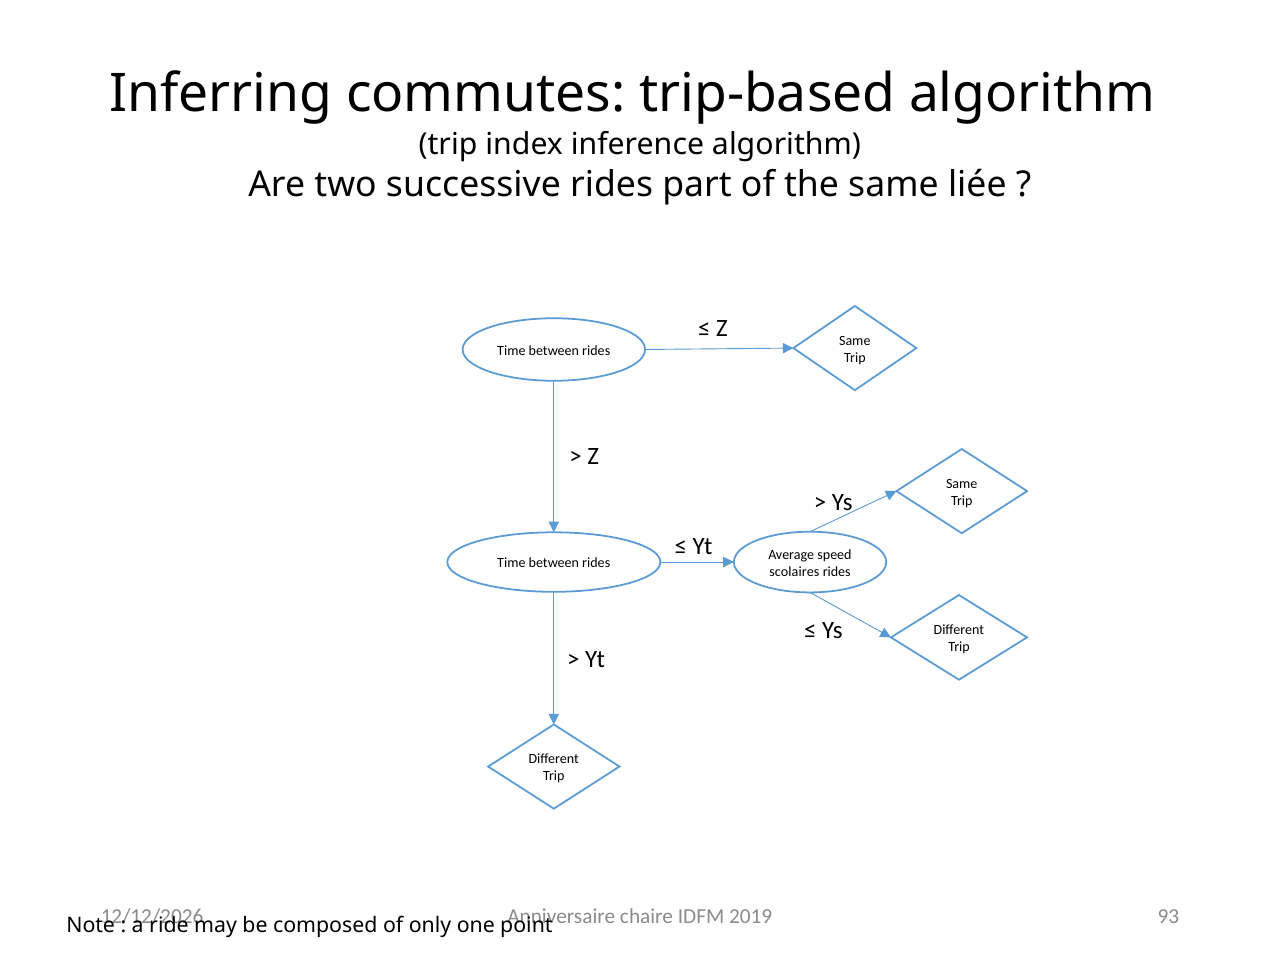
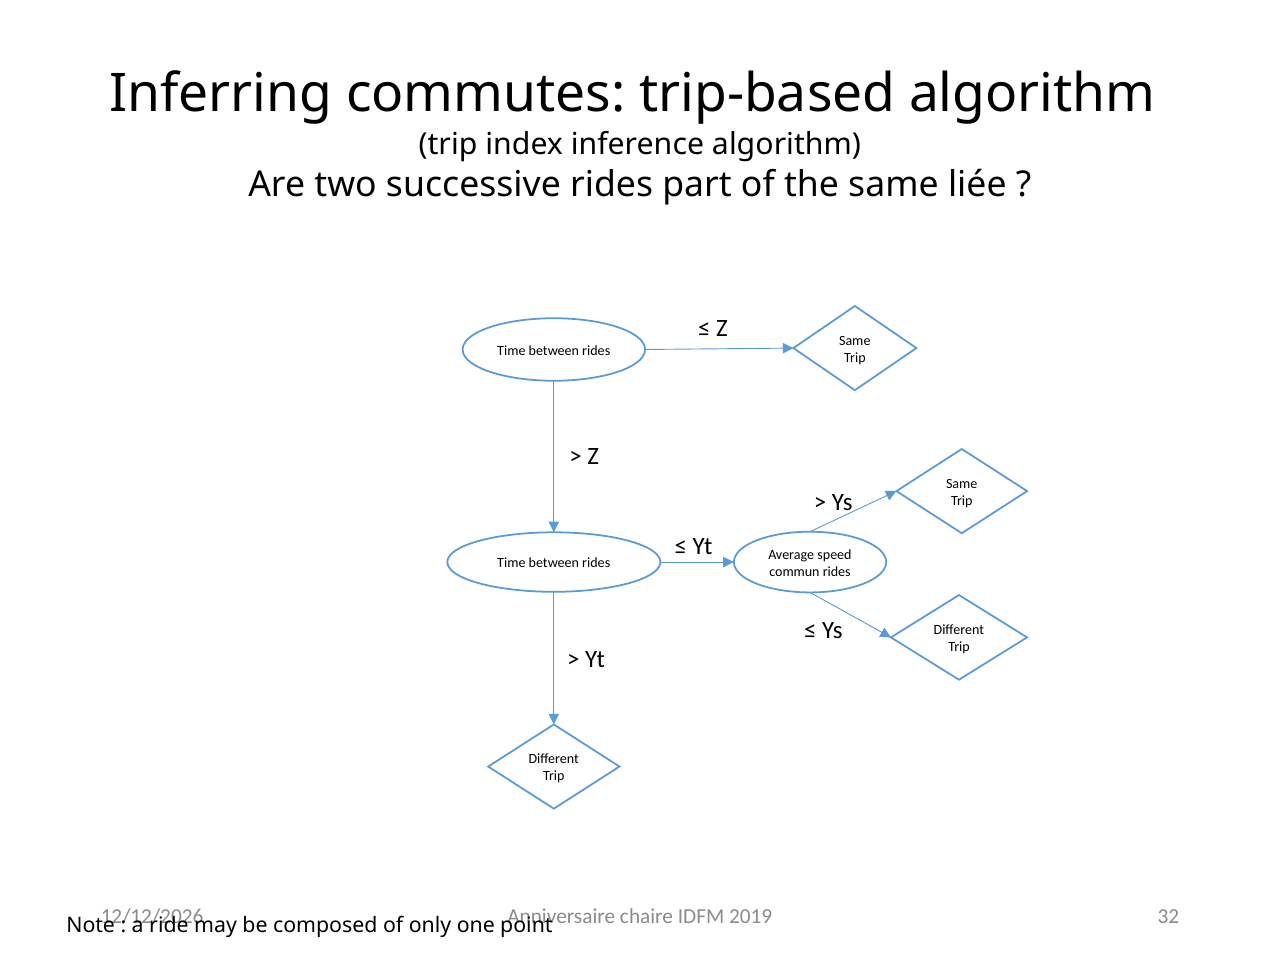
scolaires: scolaires -> commun (794, 571)
93: 93 -> 32 (1168, 917)
